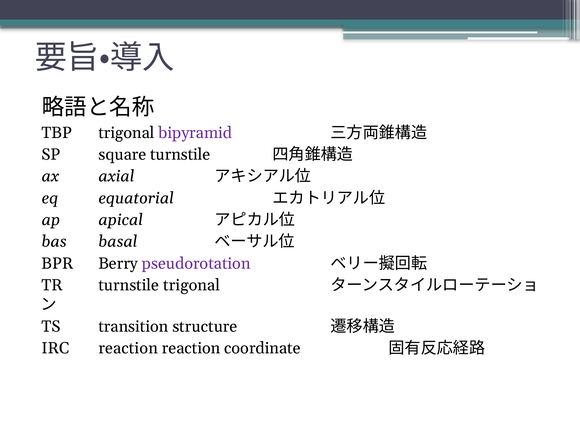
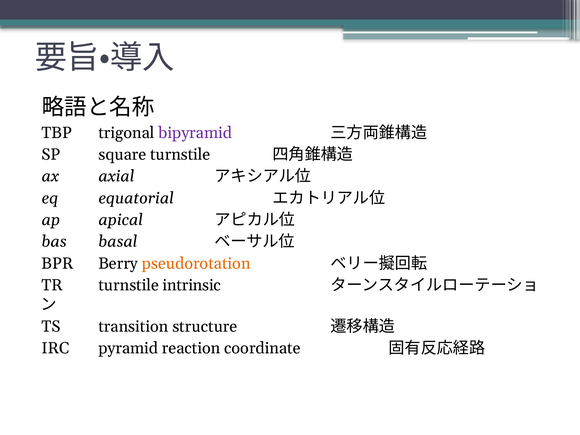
pseudorotation colour: purple -> orange (196, 263)
turnstile trigonal: trigonal -> intrinsic (192, 285)
IRC reaction: reaction -> pyramid (128, 348)
